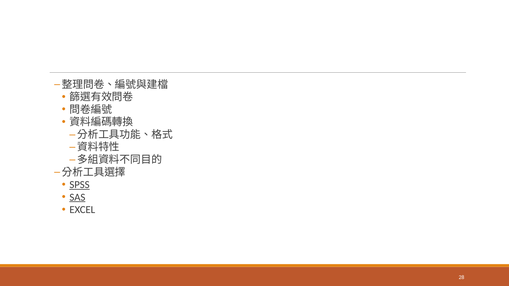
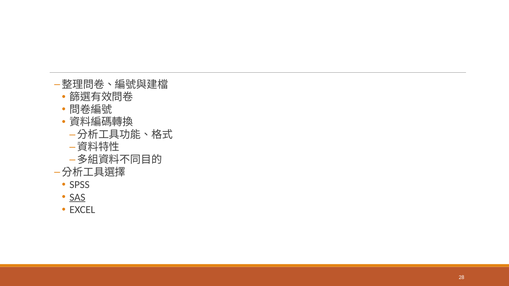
SPSS underline: present -> none (80, 185)
